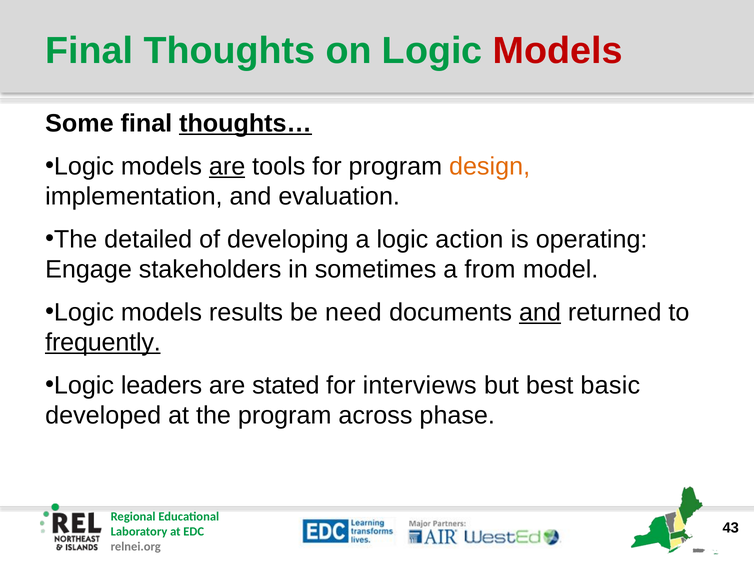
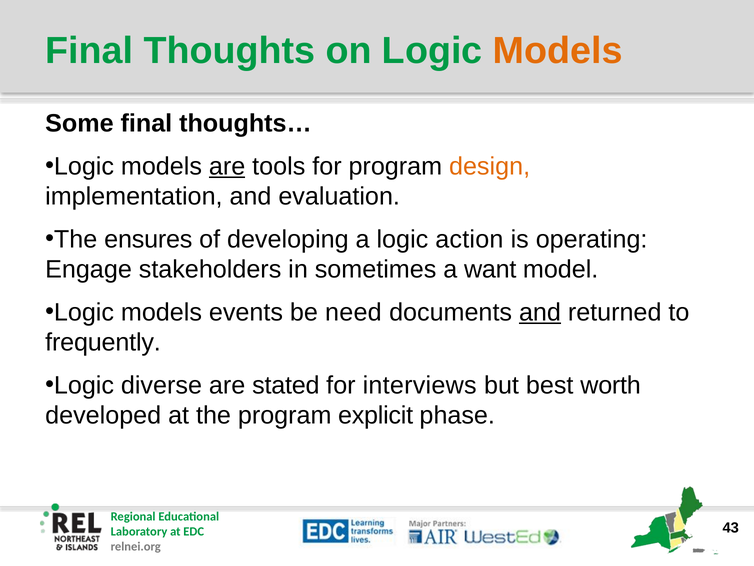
Models colour: red -> orange (558, 51)
thoughts… underline: present -> none (245, 124)
detailed: detailed -> ensures (148, 239)
from: from -> want (490, 269)
results: results -> events (246, 312)
frequently underline: present -> none (103, 342)
leaders: leaders -> diverse (161, 385)
basic: basic -> worth (611, 385)
across: across -> explicit (376, 415)
